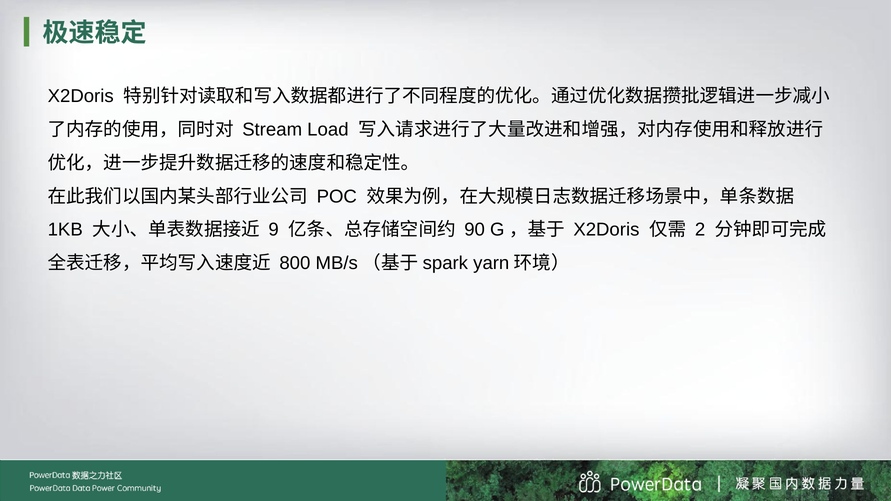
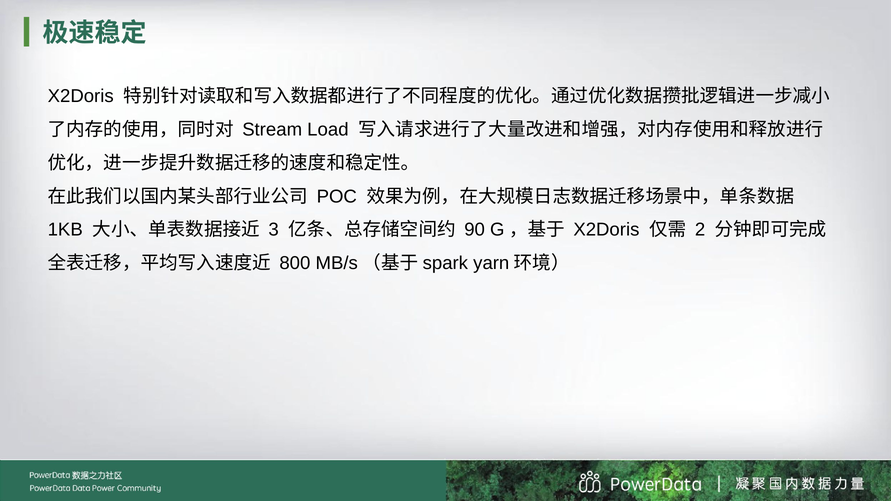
9: 9 -> 3 (274, 230)
